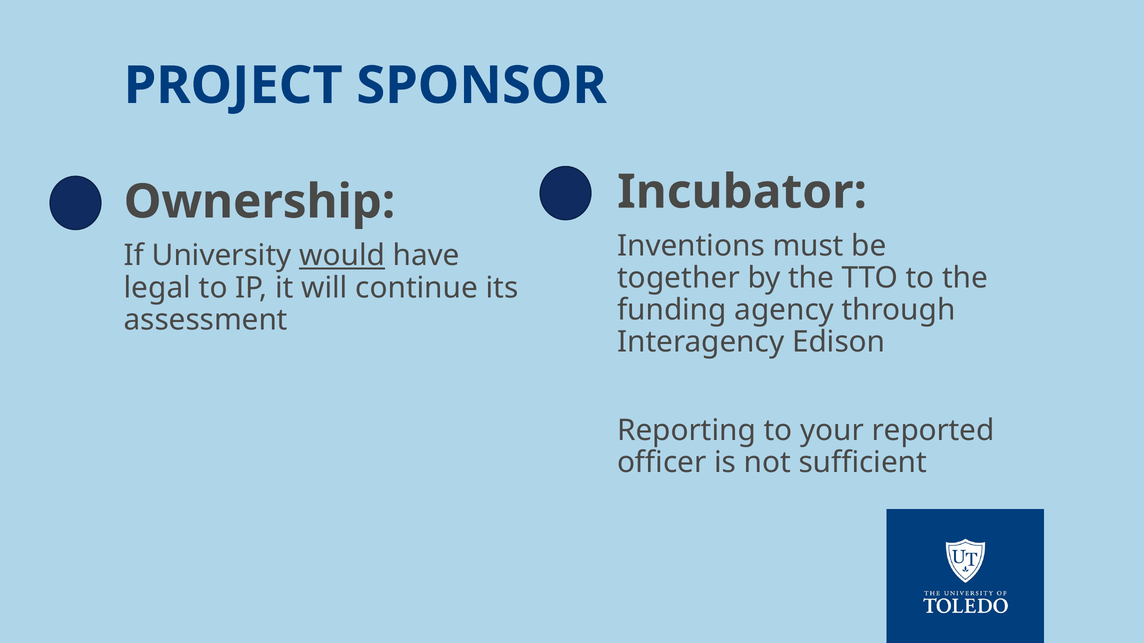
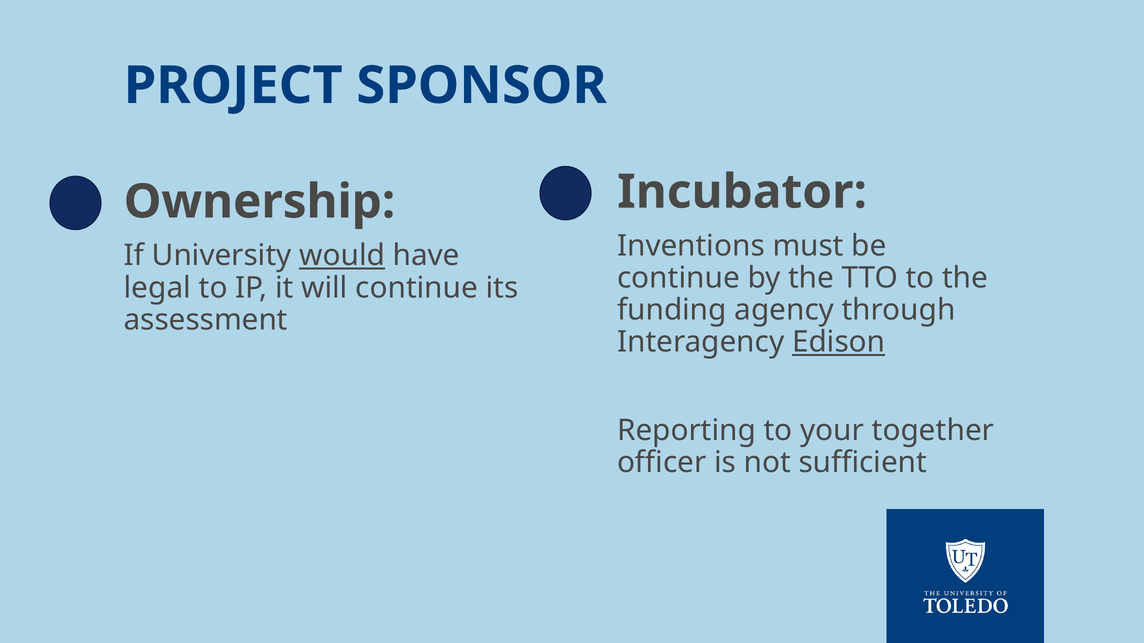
together: together -> continue (679, 278)
Edison underline: none -> present (839, 342)
reported: reported -> together (933, 431)
